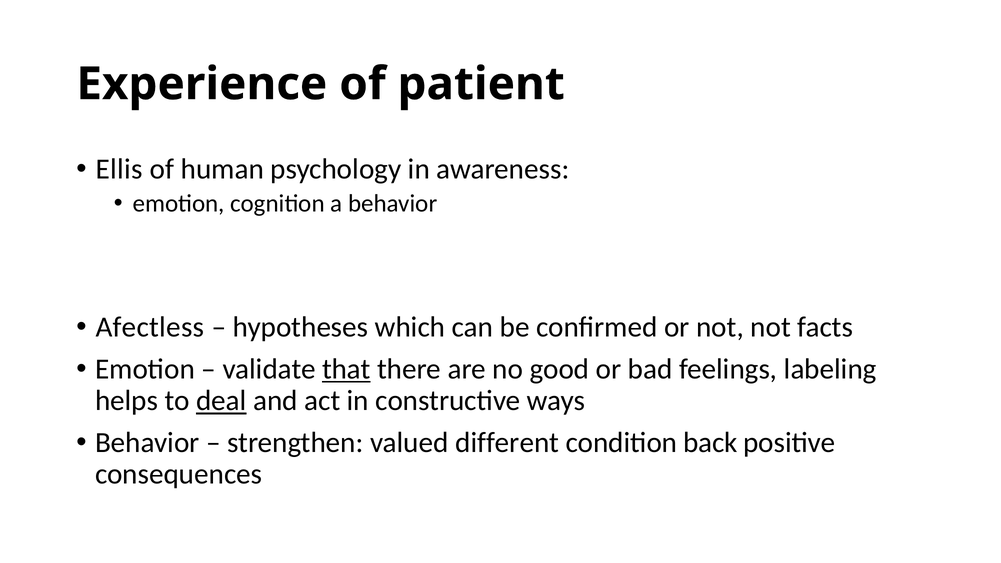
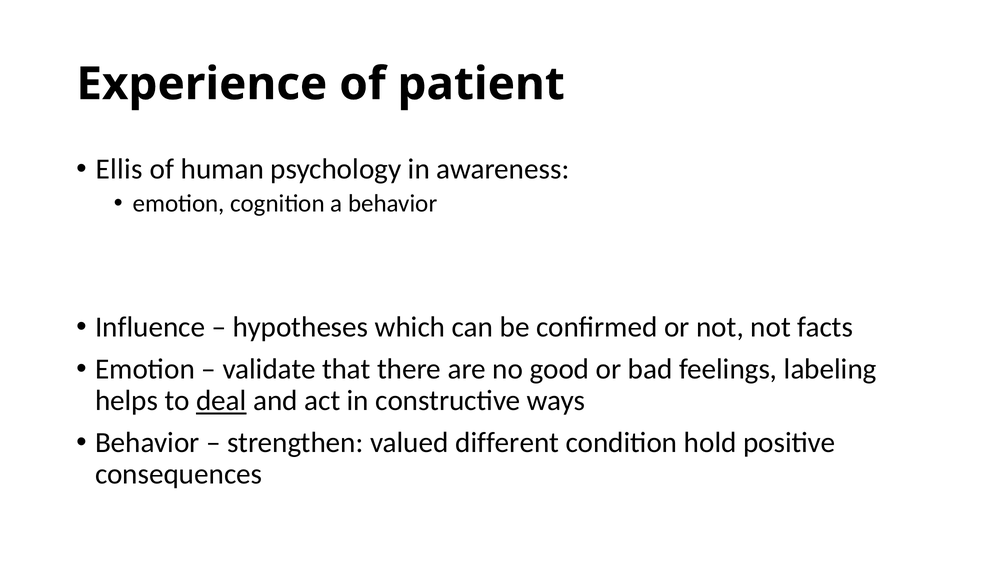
Afectless: Afectless -> Influence (150, 327)
that underline: present -> none (346, 369)
back: back -> hold (710, 443)
